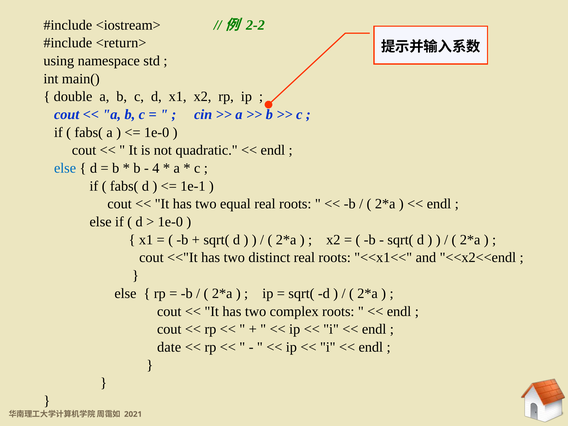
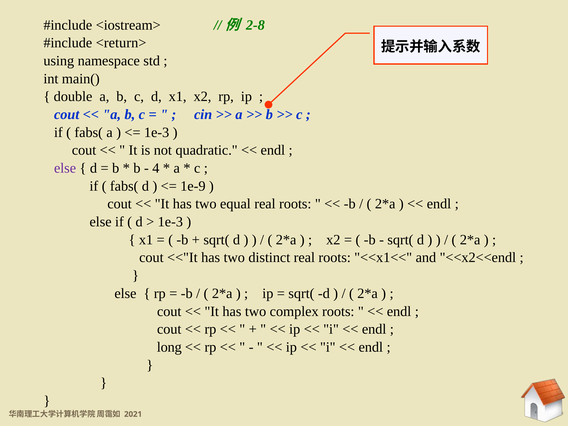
2-2: 2-2 -> 2-8 (255, 25)
1e-0: 1e-0 -> 1e-3 (157, 132)
else colour: blue -> purple (65, 168)
1e-1: 1e-1 -> 1e-9 (193, 186)
1e-0: 1e-0 -> 1e-3 (170, 222)
date: date -> long (169, 347)
